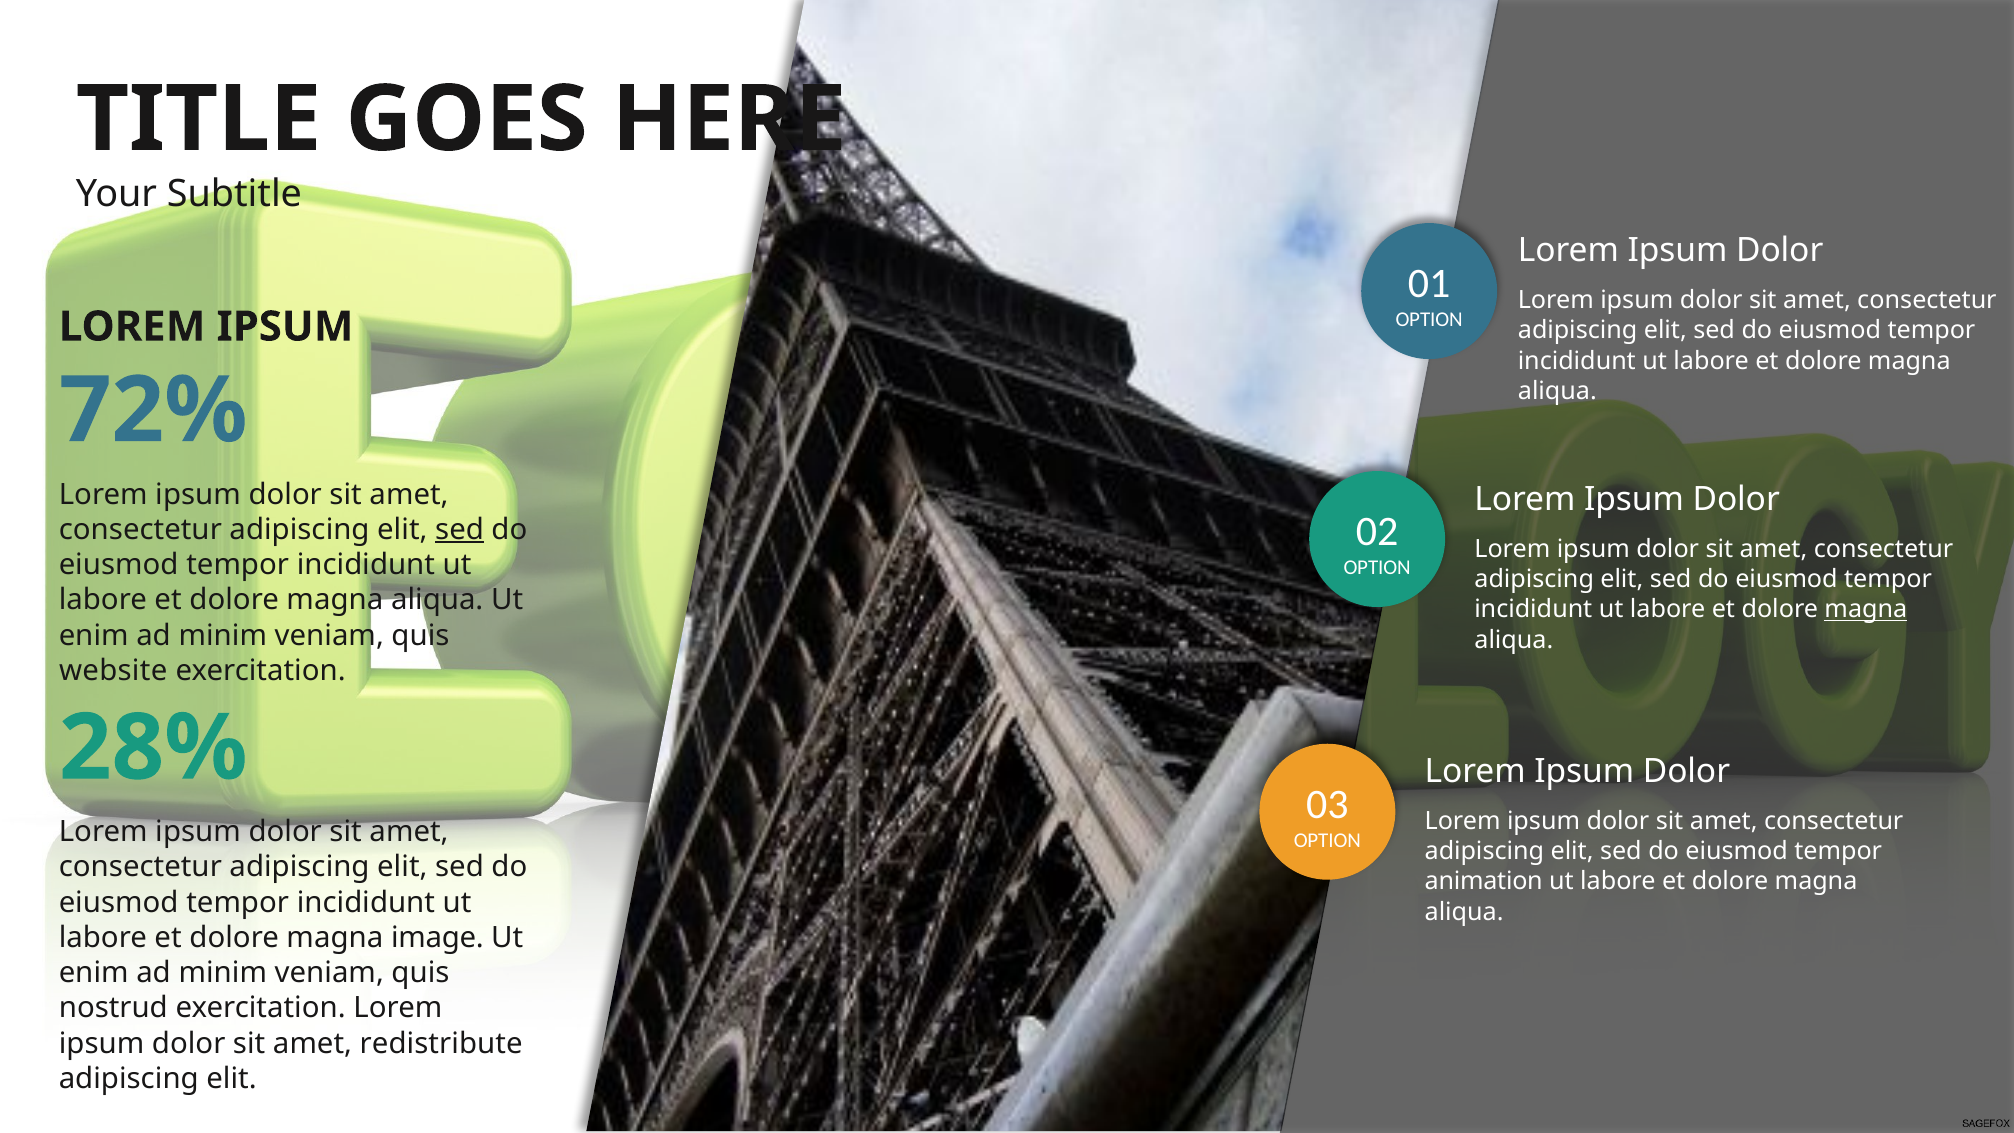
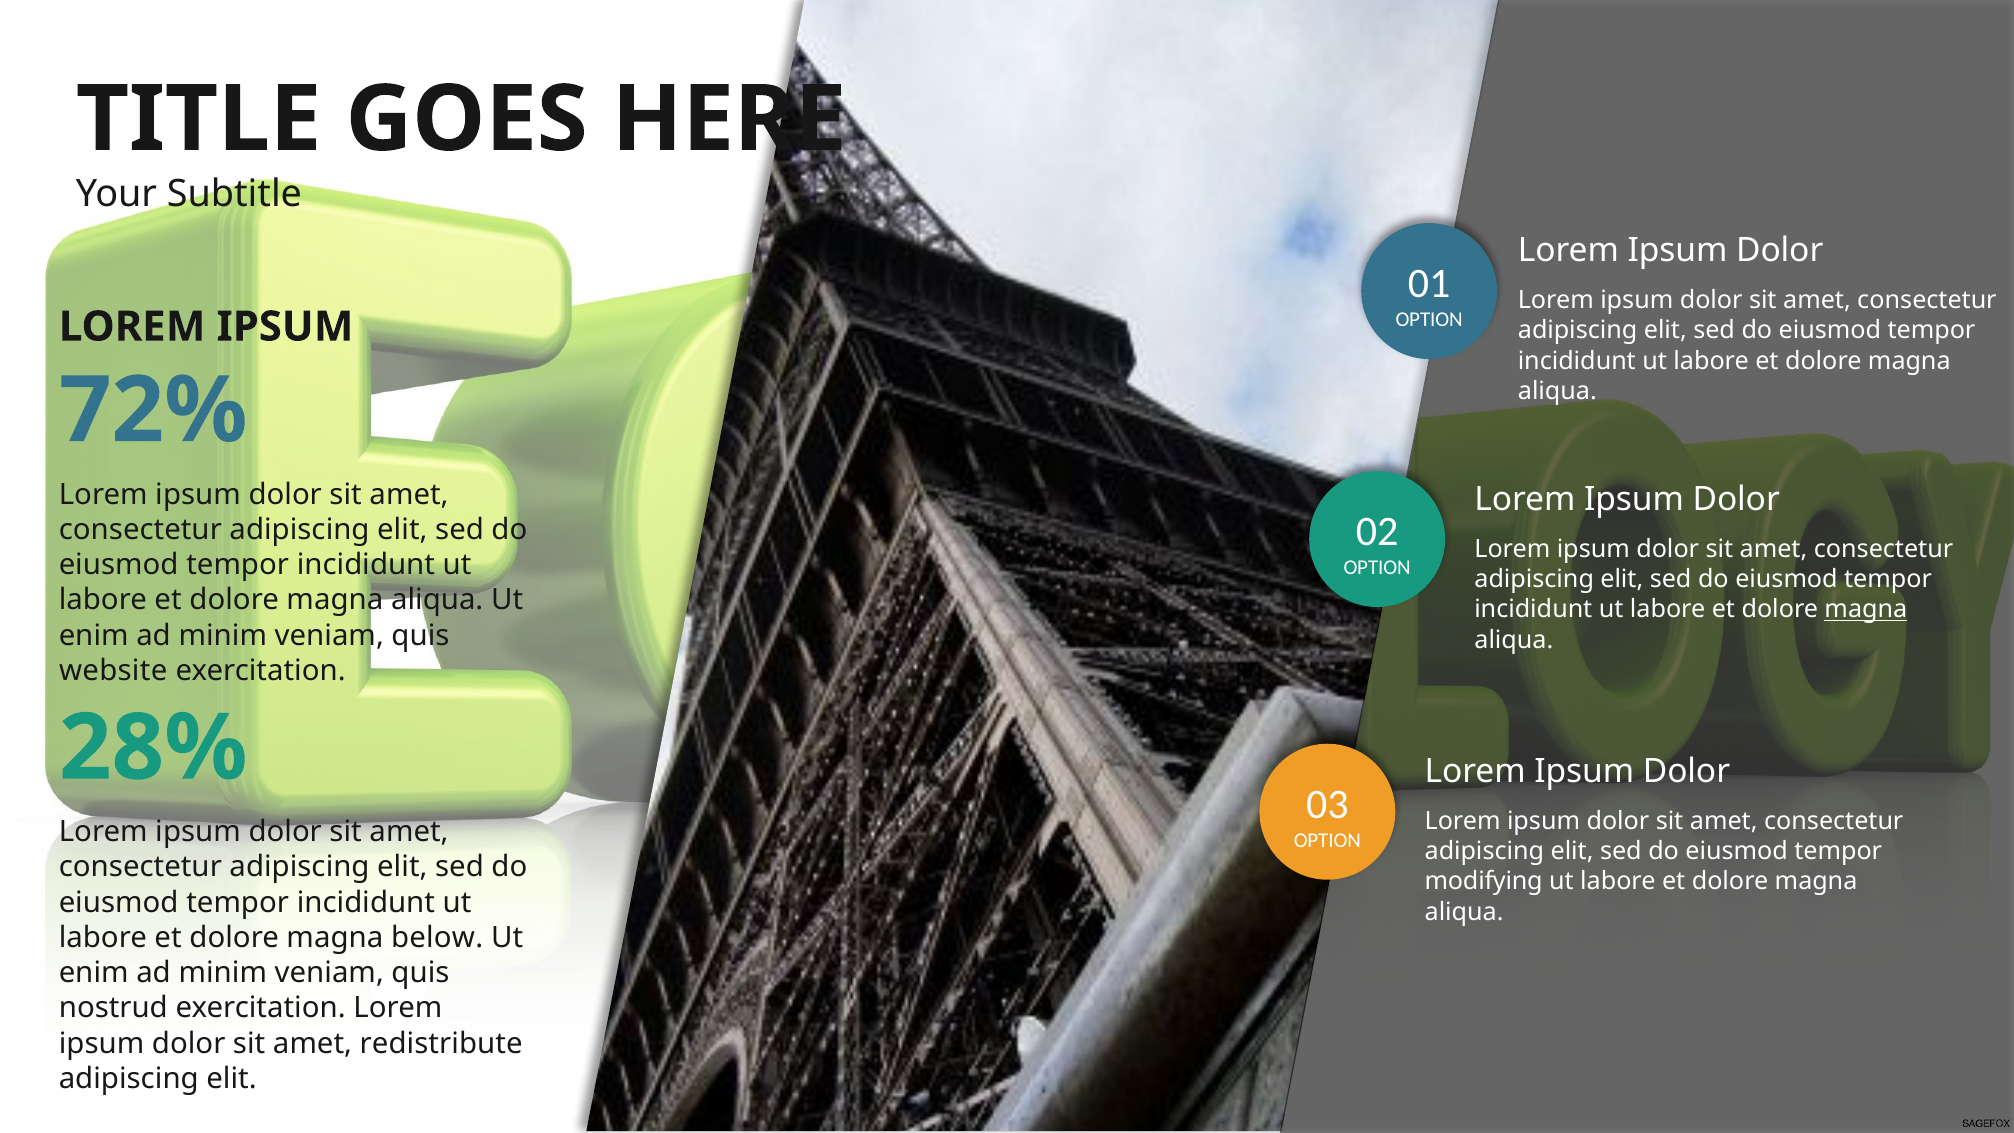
sed underline: present -> none (460, 530)
animation: animation -> modifying (1484, 881)
image: image -> below (437, 938)
